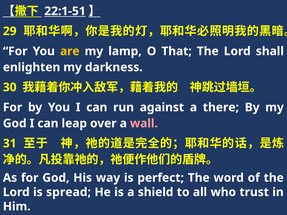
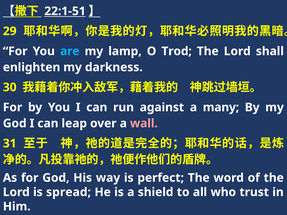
are colour: yellow -> light blue (70, 51)
That: That -> Trod (177, 51)
there: there -> many (221, 107)
